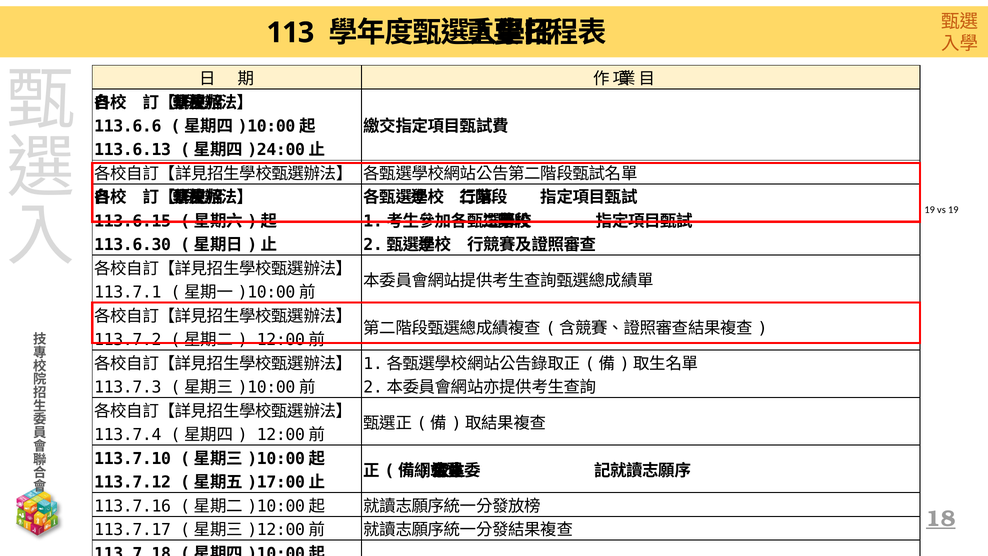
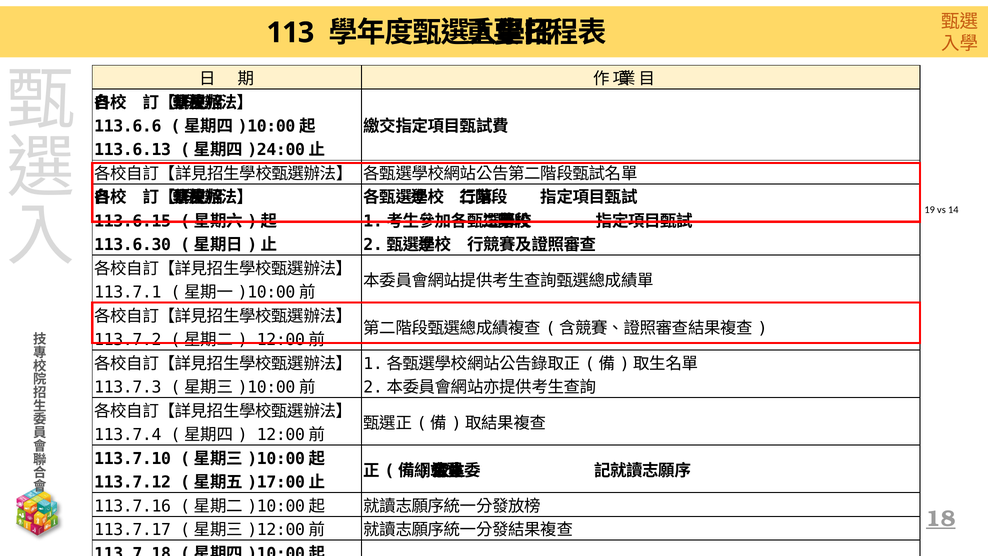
vs 19: 19 -> 14 (953, 210)
